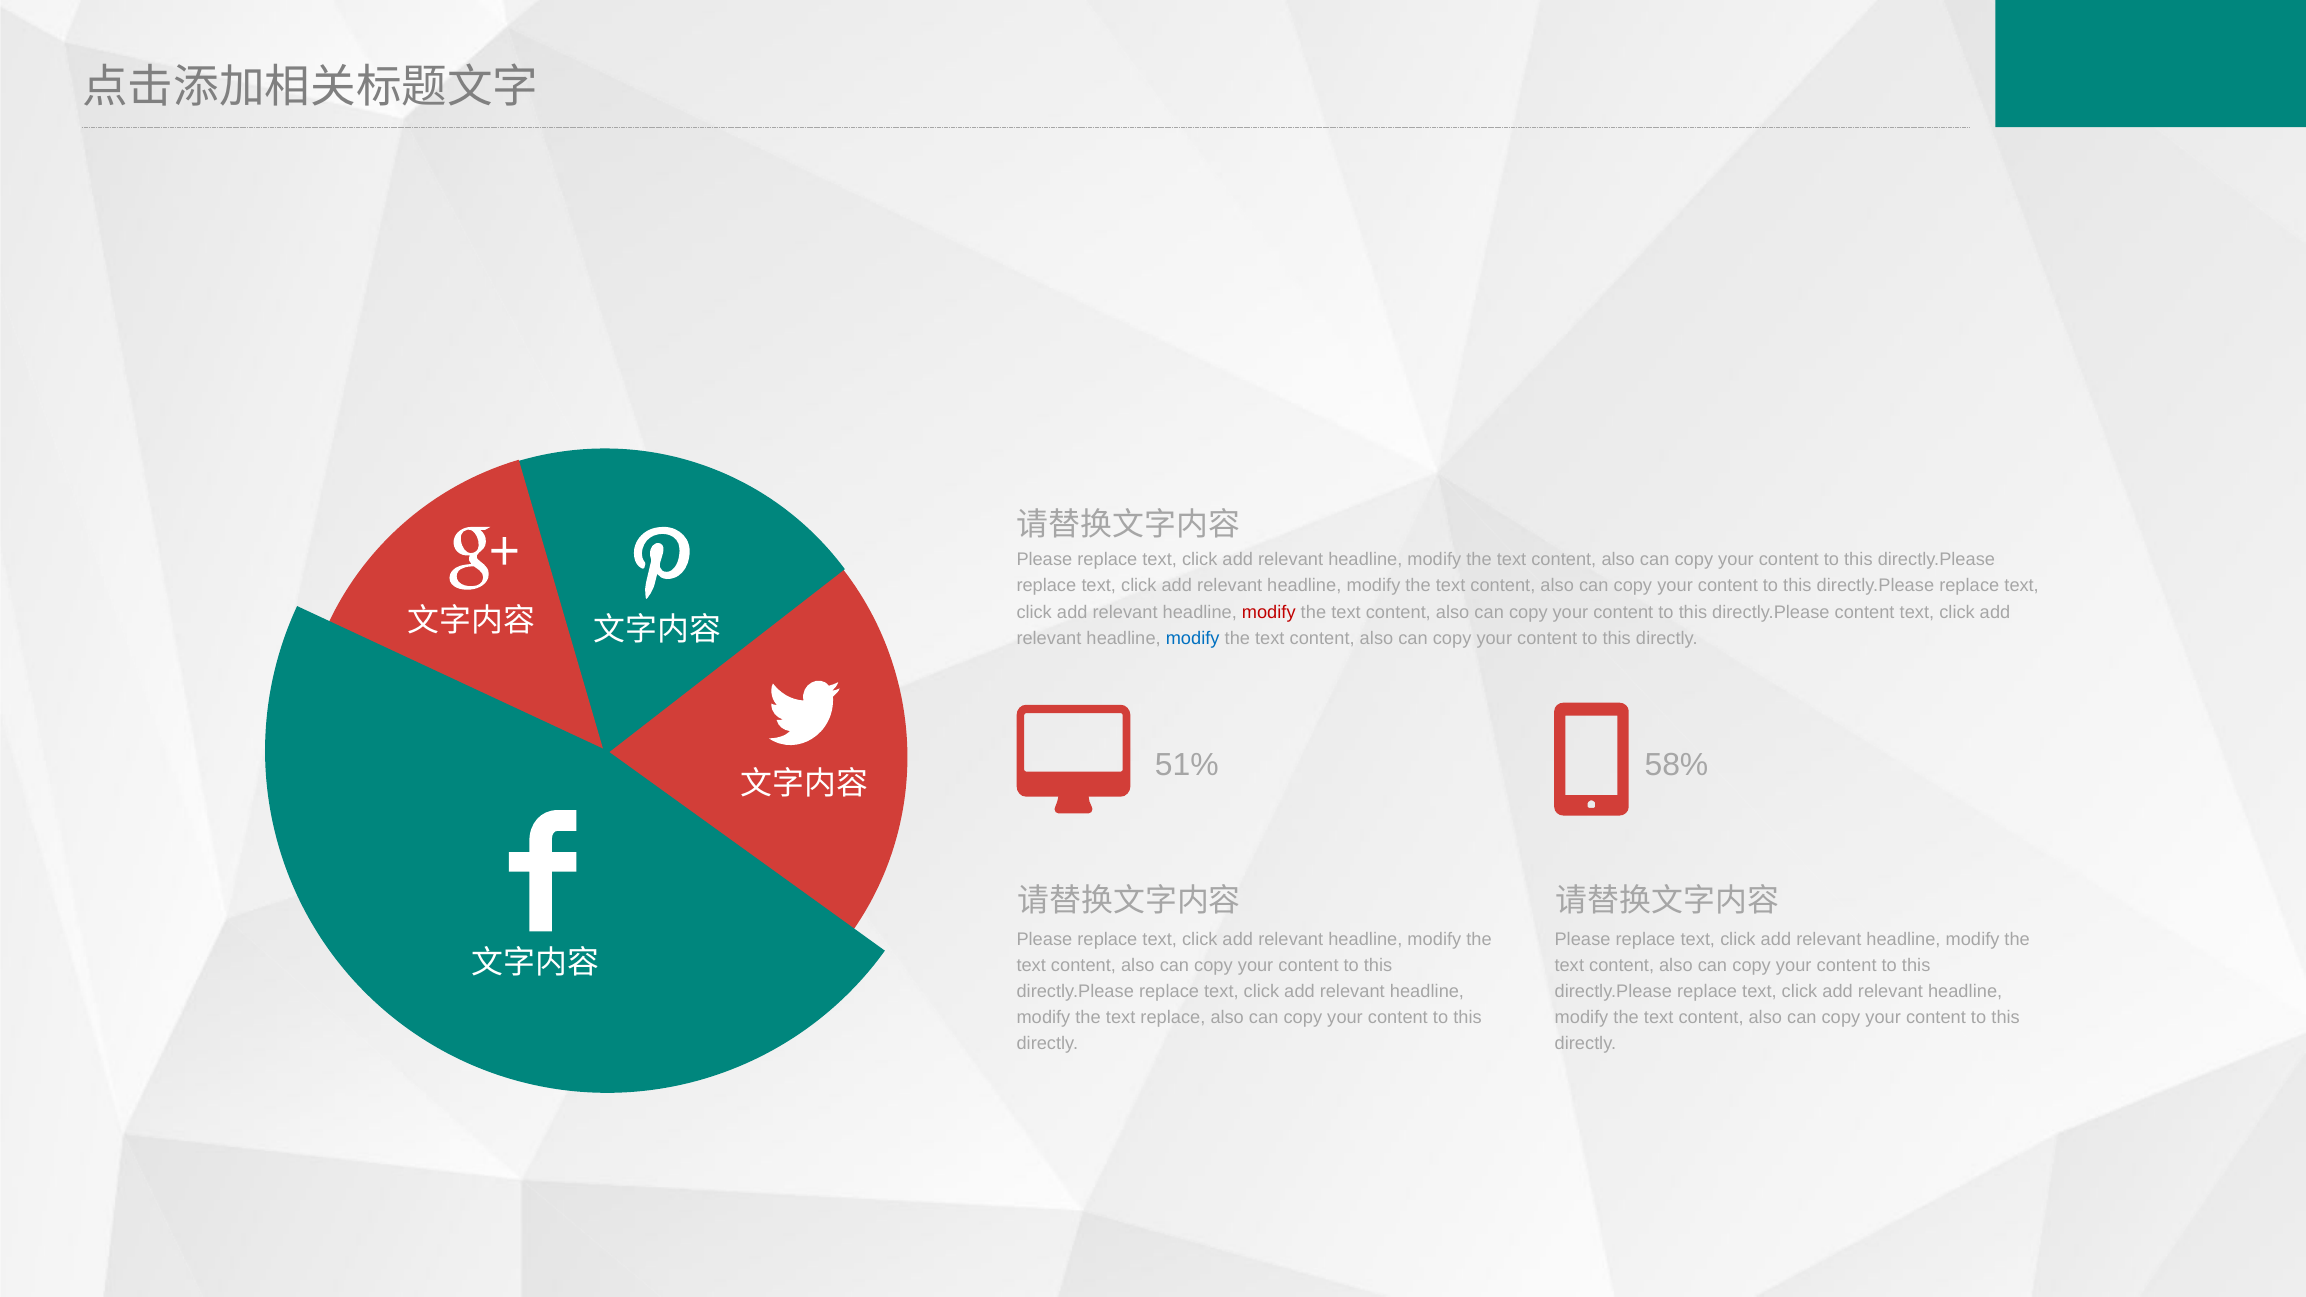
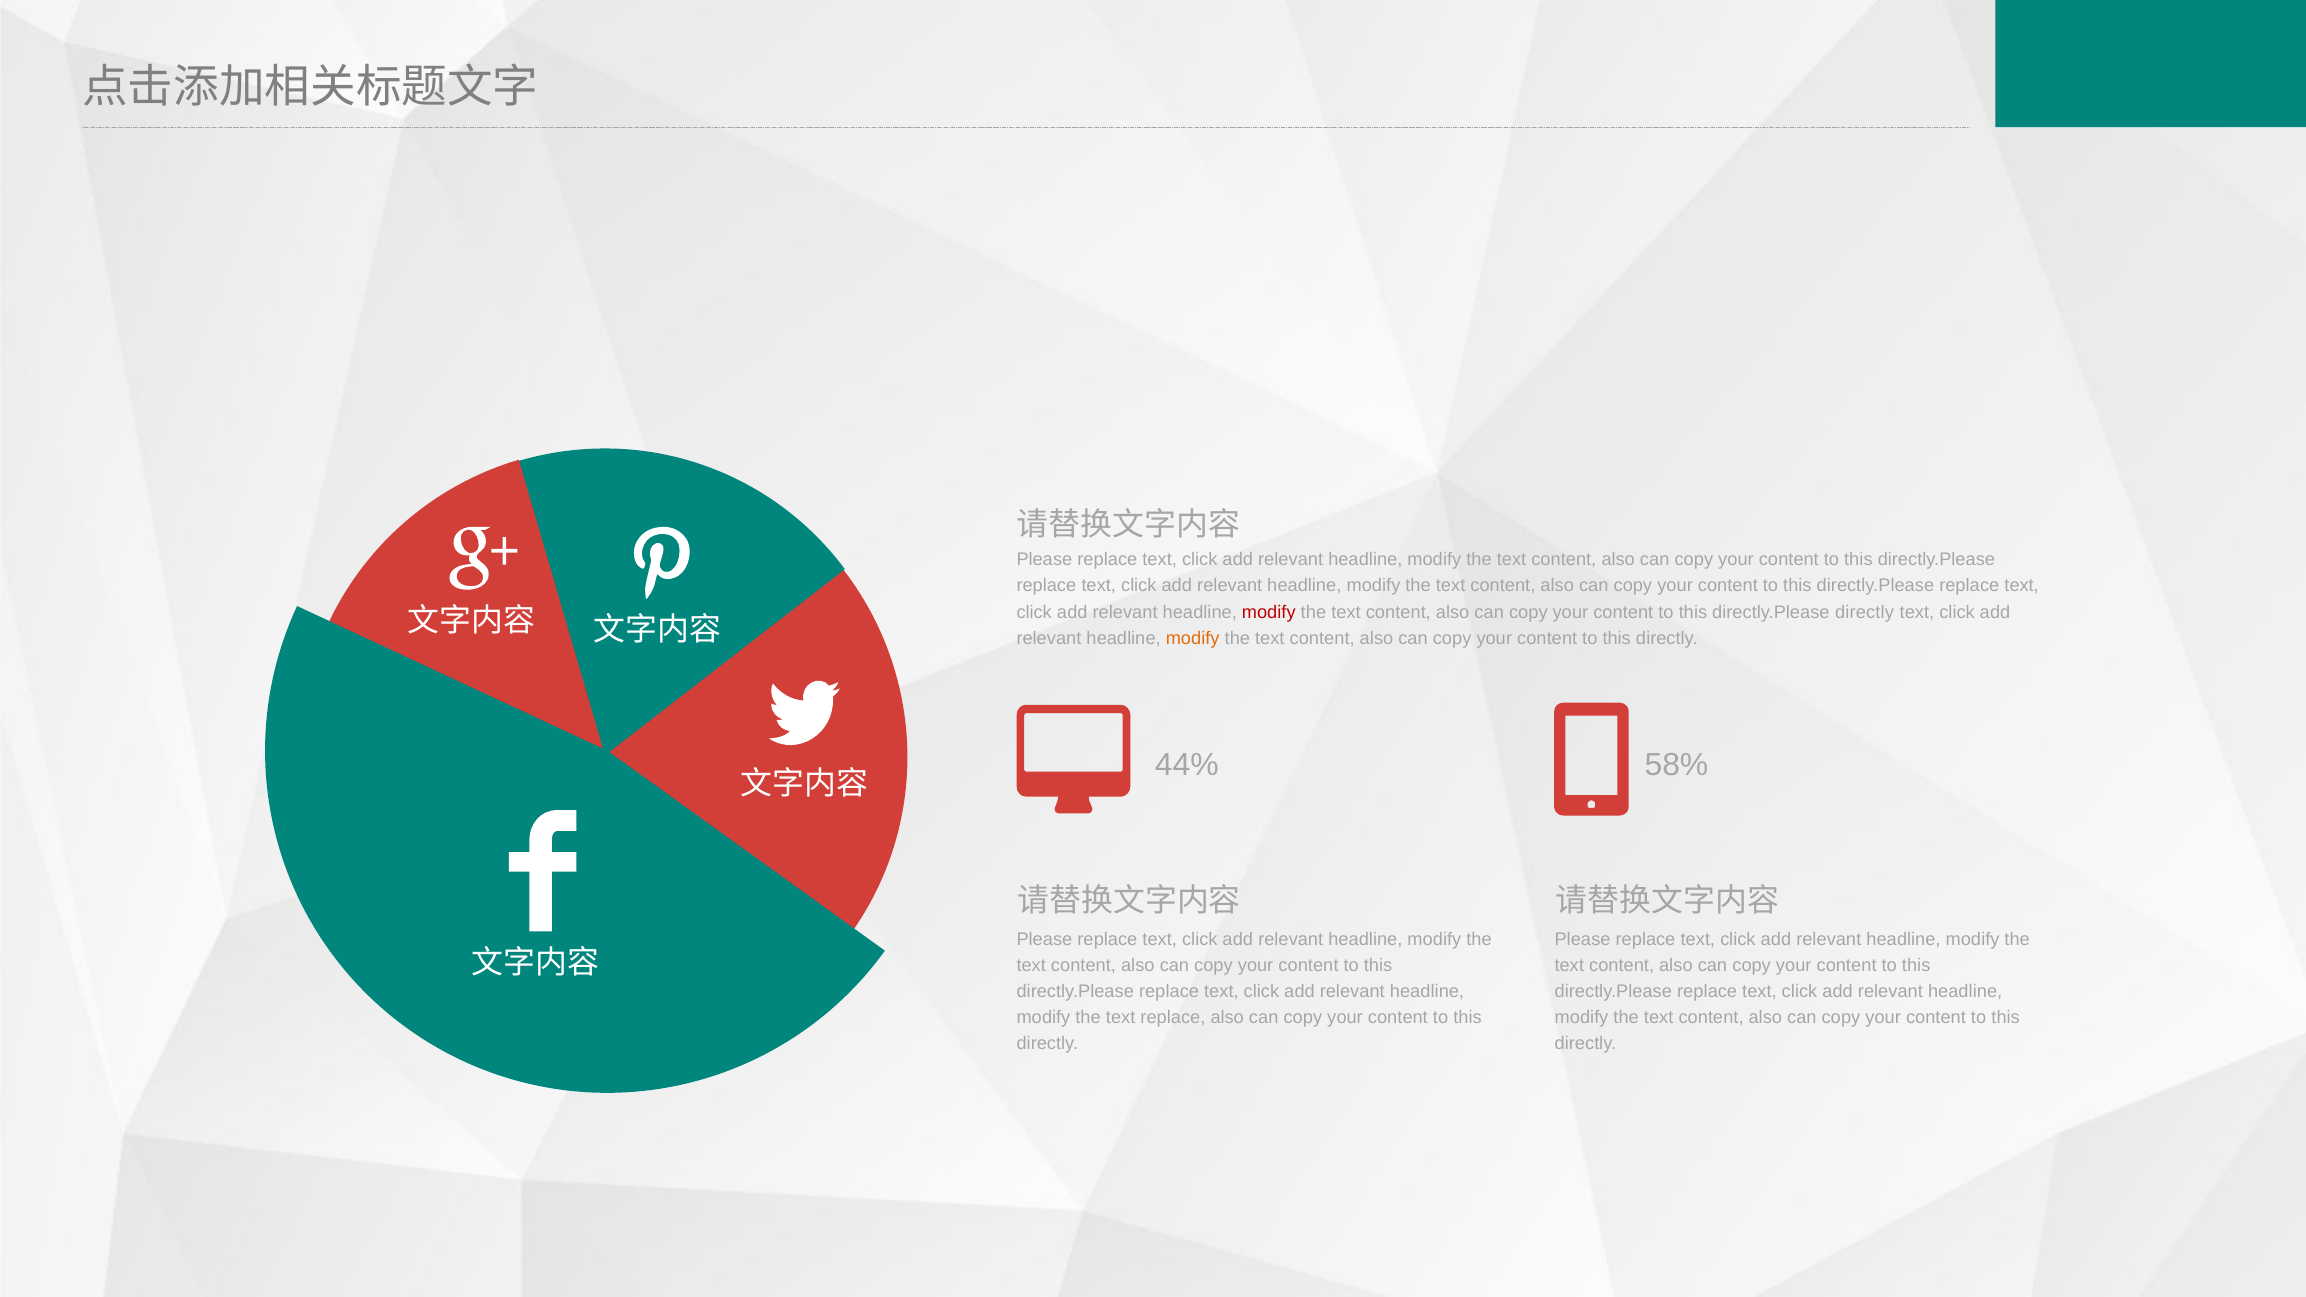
directly.Please content: content -> directly (1864, 612)
modify colour: blue -> orange (1193, 638)
51%: 51% -> 44% (1187, 765)
